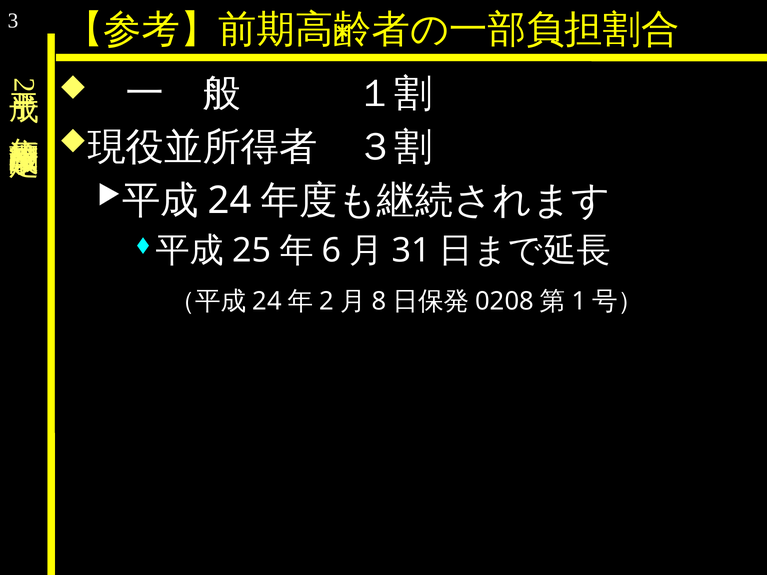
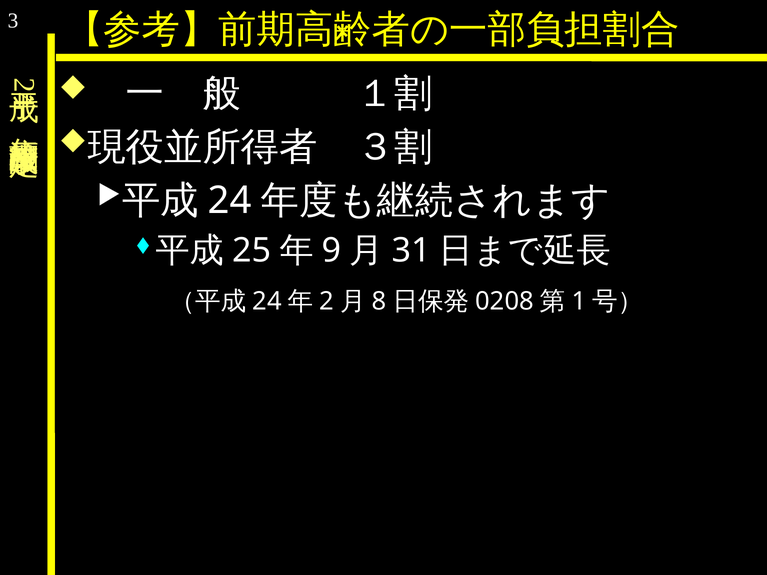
6: 6 -> 9 (332, 251)
